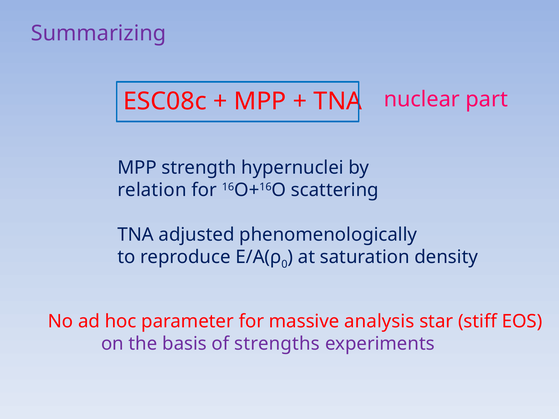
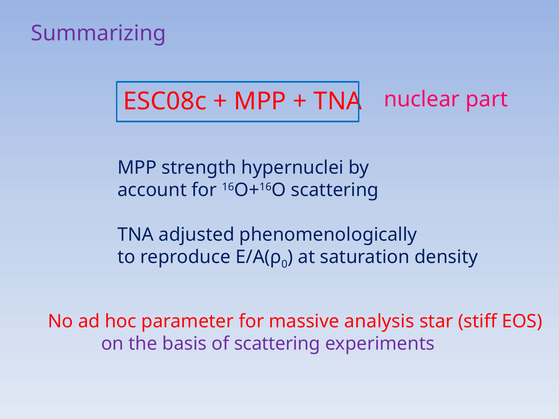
relation: relation -> account (152, 190)
of strengths: strengths -> scattering (277, 344)
